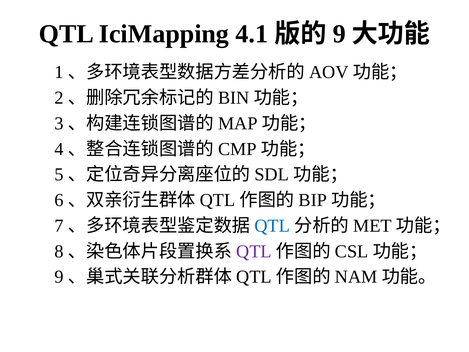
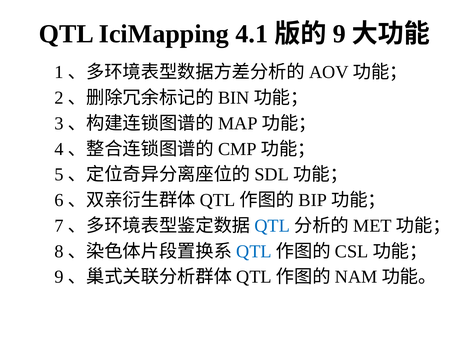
QTL colour: purple -> blue (254, 251)
